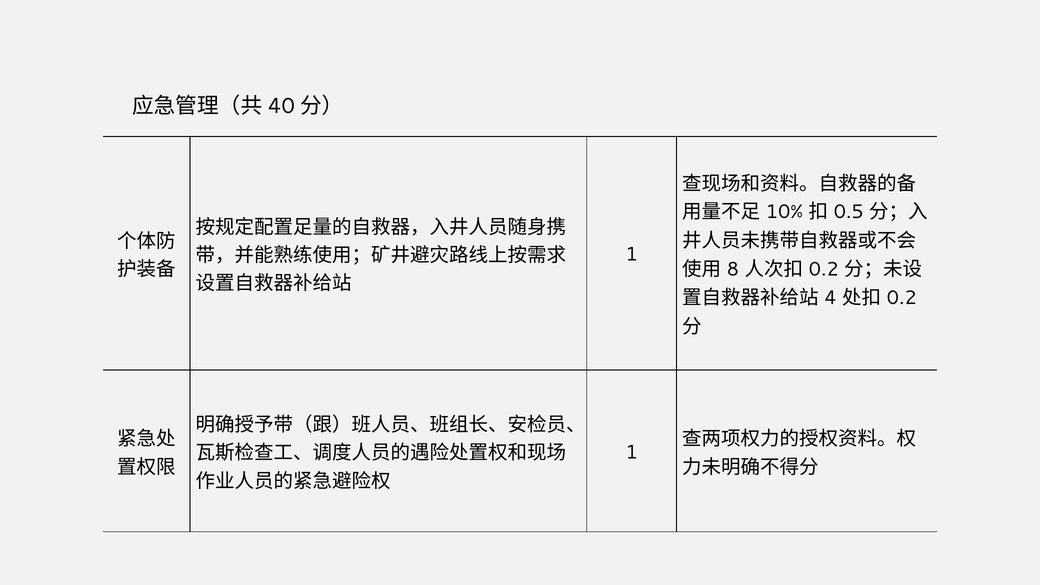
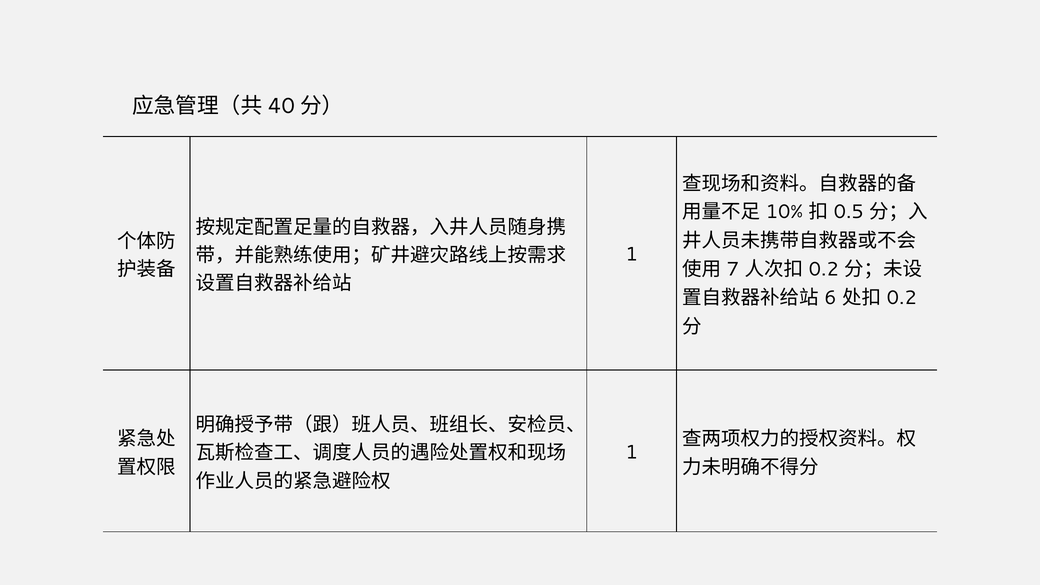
8: 8 -> 7 (733, 269)
4: 4 -> 6 (830, 298)
